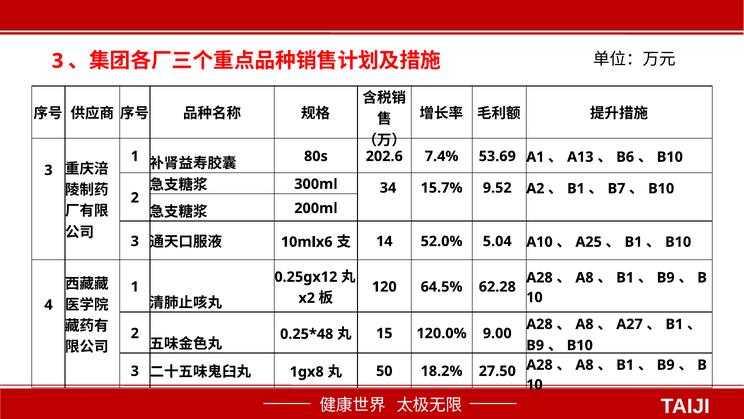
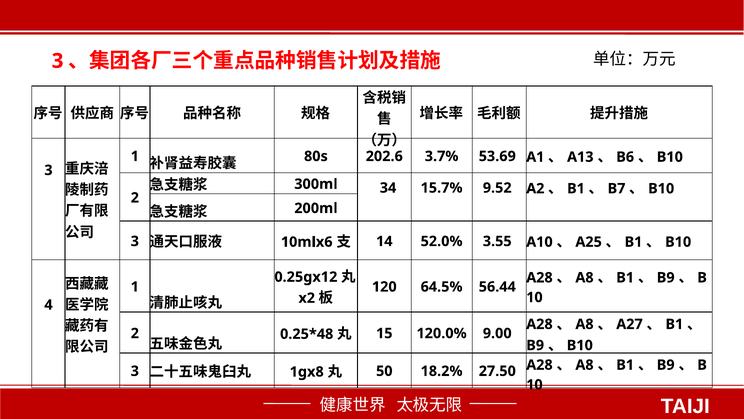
7.4%: 7.4% -> 3.7% (442, 156)
5.04: 5.04 -> 3.55 (497, 241)
62.28: 62.28 -> 56.44 (497, 286)
